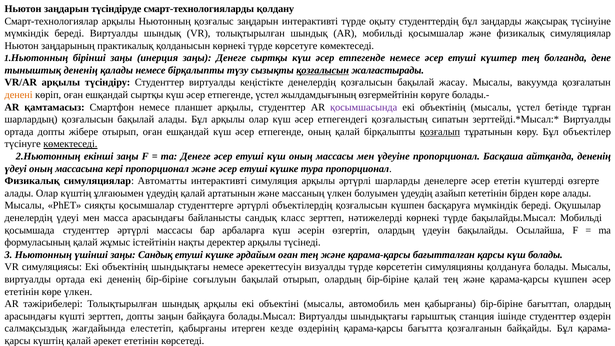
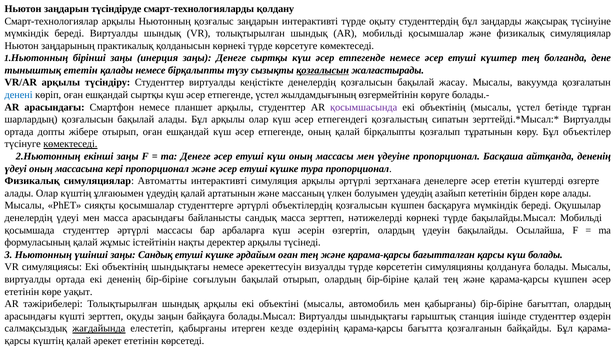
тыныштық дененің: дененің -> ететін (81, 70)
денені colour: orange -> blue (19, 95)
AR қамтамасыз: қамтамасыз -> арасындағы (55, 107)
қозғалып underline: present -> none (440, 132)
шарларды: шарларды -> зертханаға (398, 181)
сандық класс: класс -> масса (293, 218)
көре үлкен: үлкен -> уақыт (78, 292)
зерттеп допты: допты -> оқуды (140, 316)
жағдайында underline: none -> present (99, 329)
